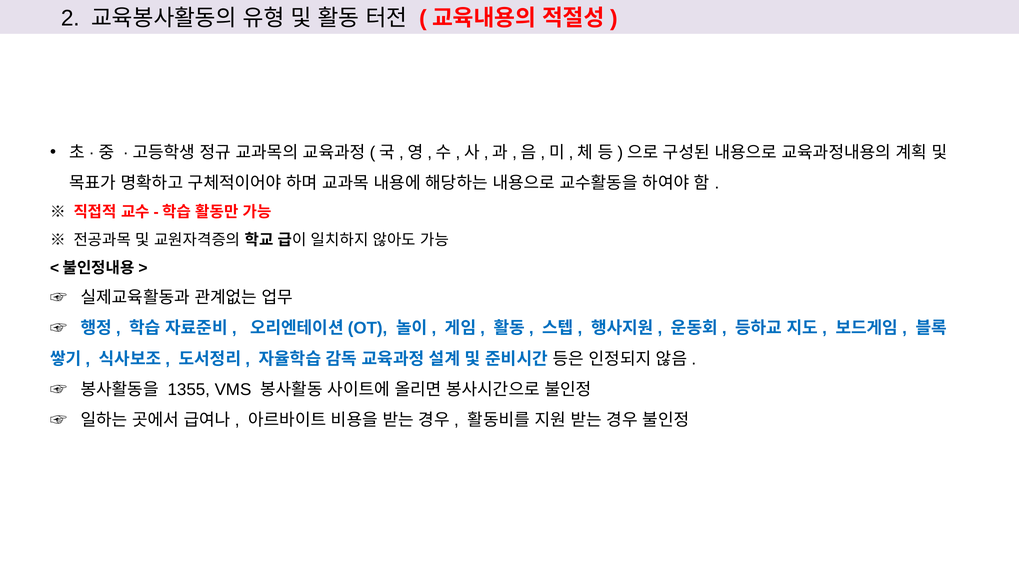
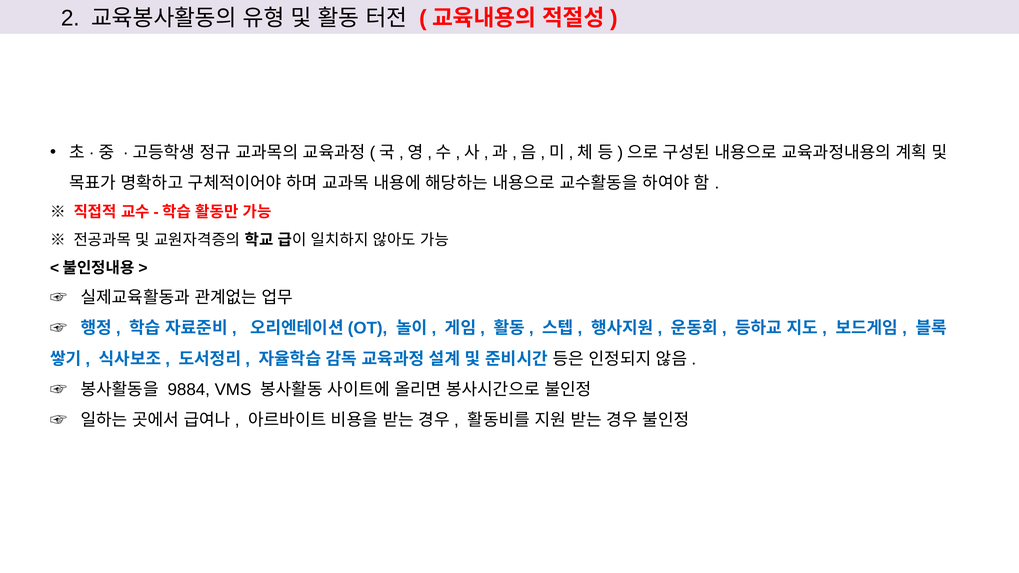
1355: 1355 -> 9884 (189, 390)
